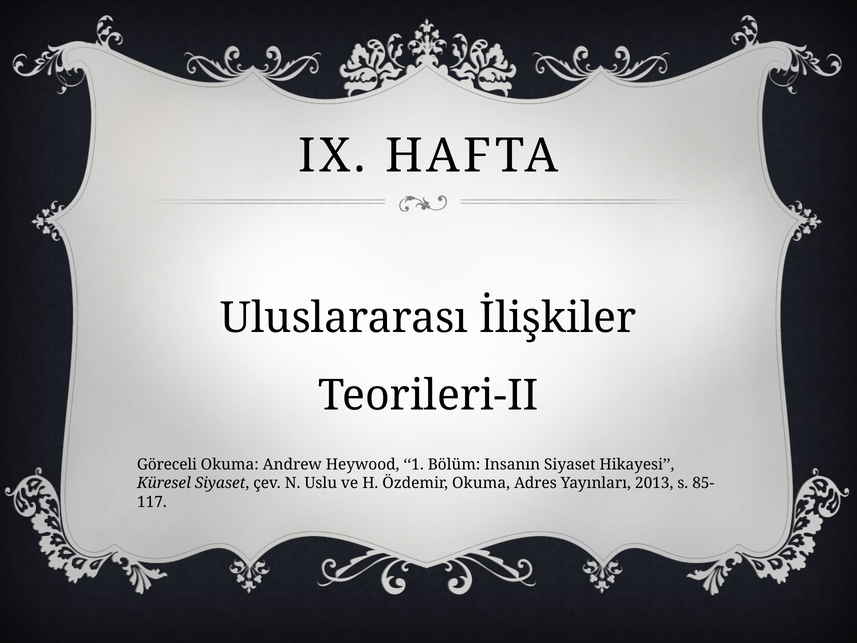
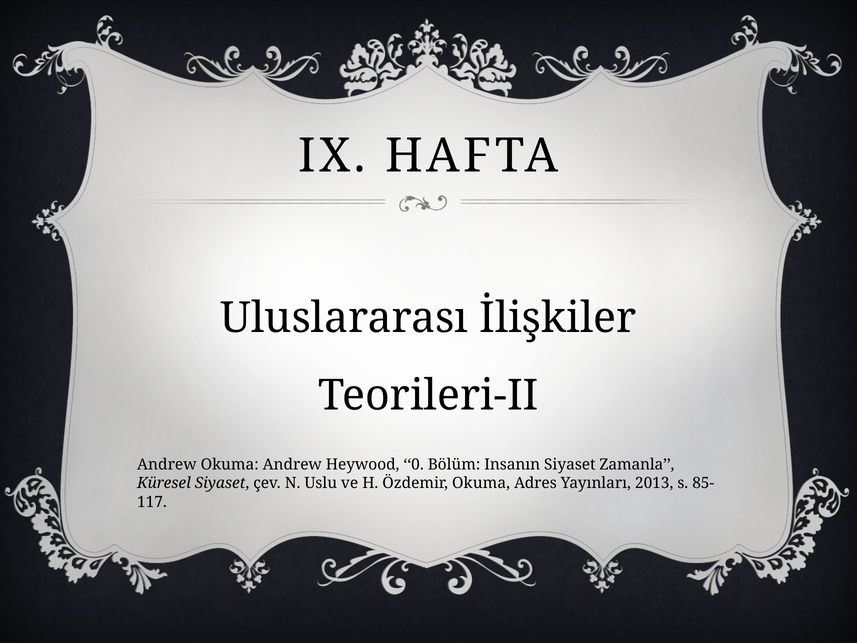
Göreceli: Göreceli -> Andrew (167, 465)
1: 1 -> 0 (414, 465)
Hikayesi: Hikayesi -> Zamanla (637, 465)
